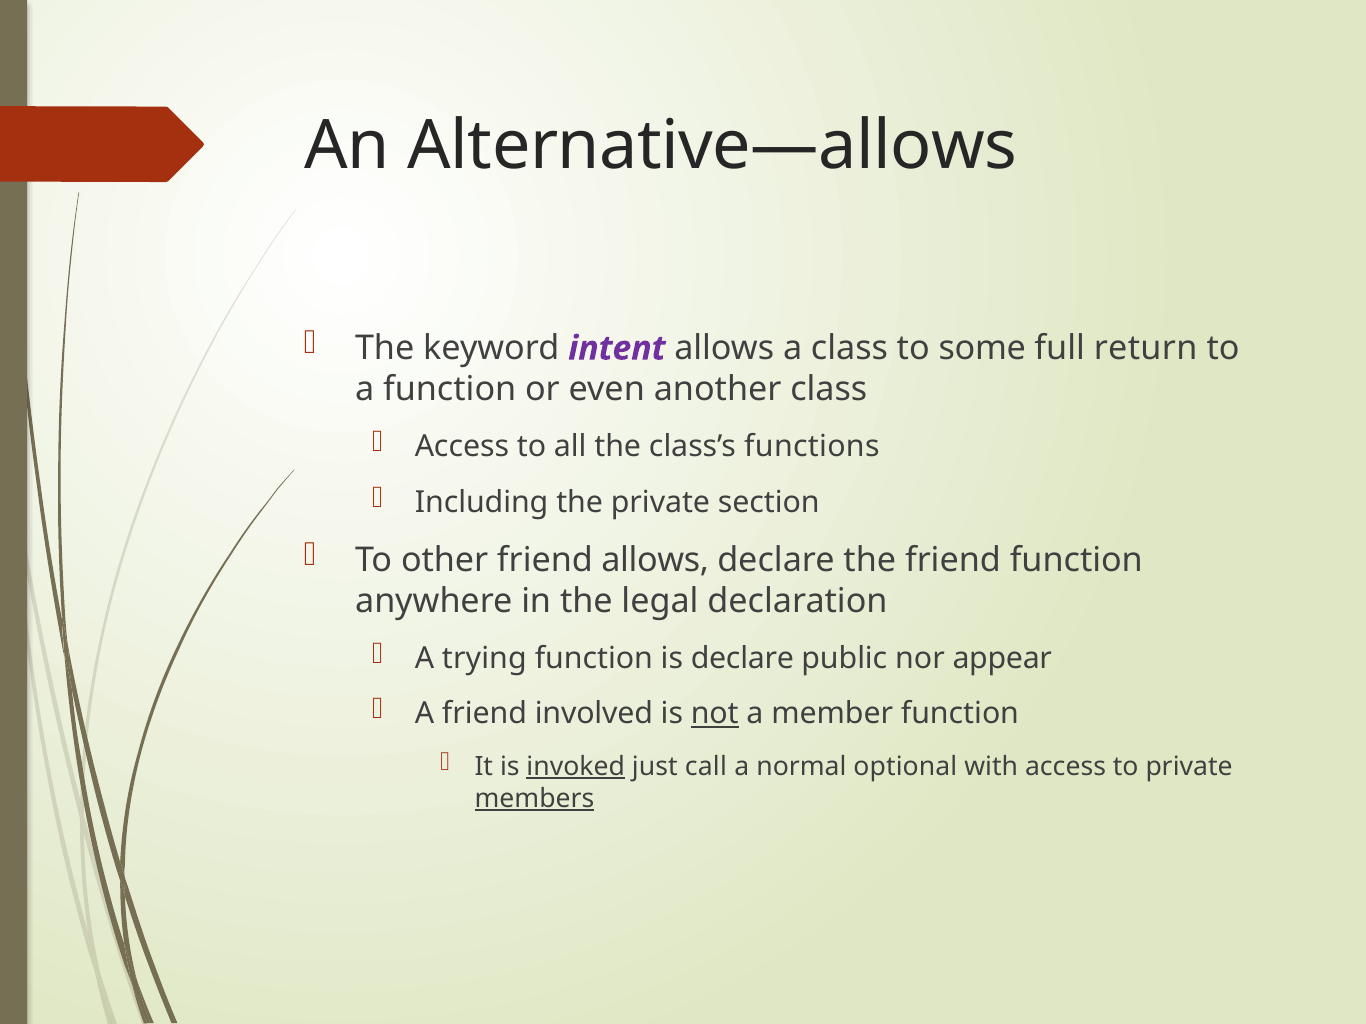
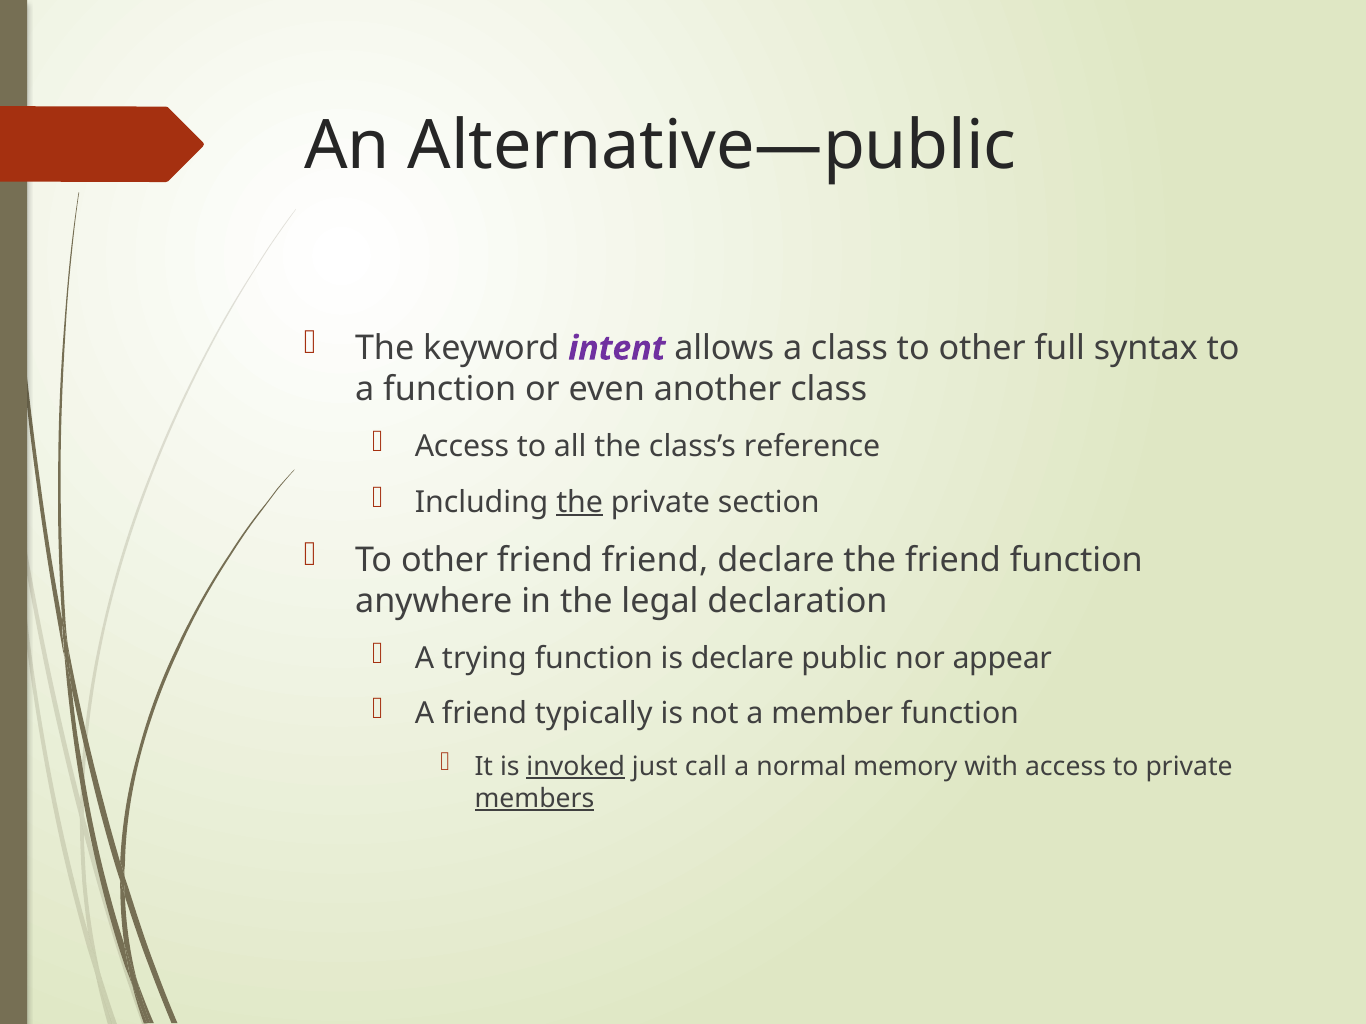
Alternative—allows: Alternative—allows -> Alternative—public (712, 146)
class to some: some -> other (982, 348)
return: return -> syntax (1146, 348)
functions: functions -> reference (812, 447)
the underline: none -> present (580, 502)
friend allows: allows -> friend (655, 560)
involved: involved -> typically (594, 714)
not underline: present -> none (715, 714)
optional: optional -> memory (906, 767)
